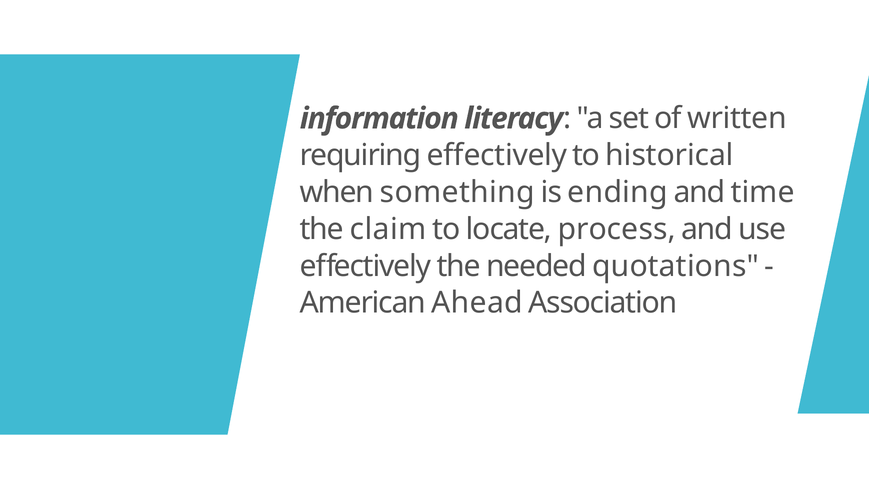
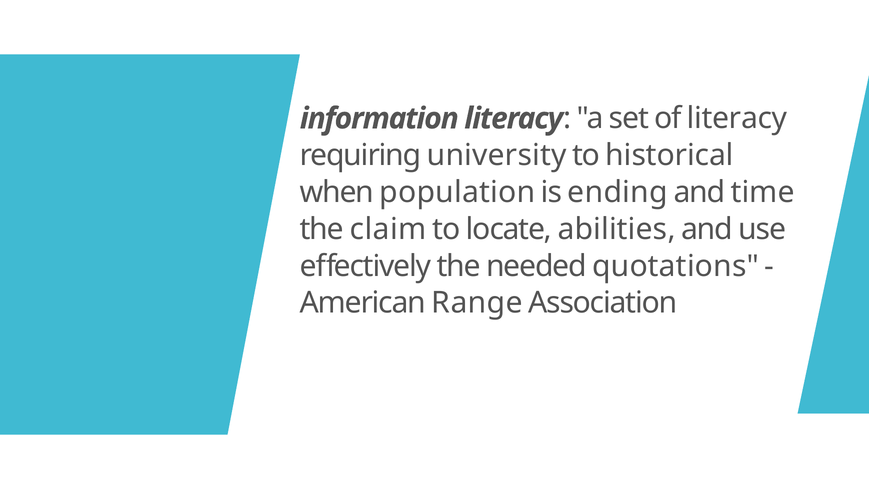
of written: written -> literacy (737, 118)
requiring effectively: effectively -> university (497, 155)
something: something -> population (457, 192)
process: process -> abilities (617, 229)
Ahead: Ahead -> Range (477, 303)
